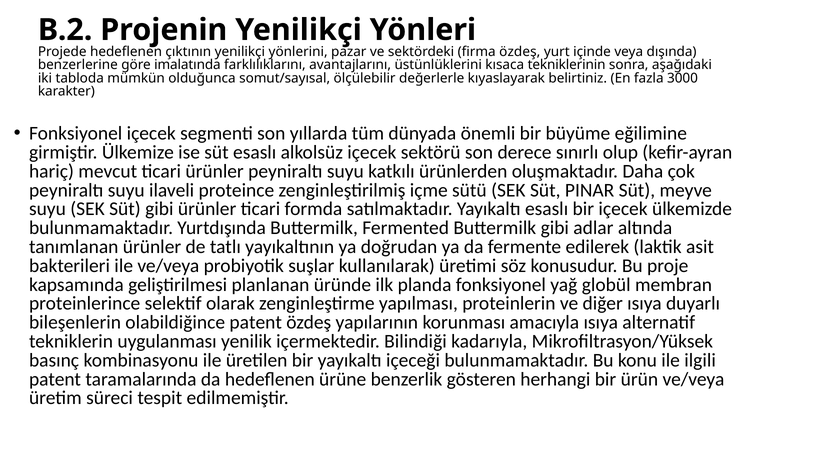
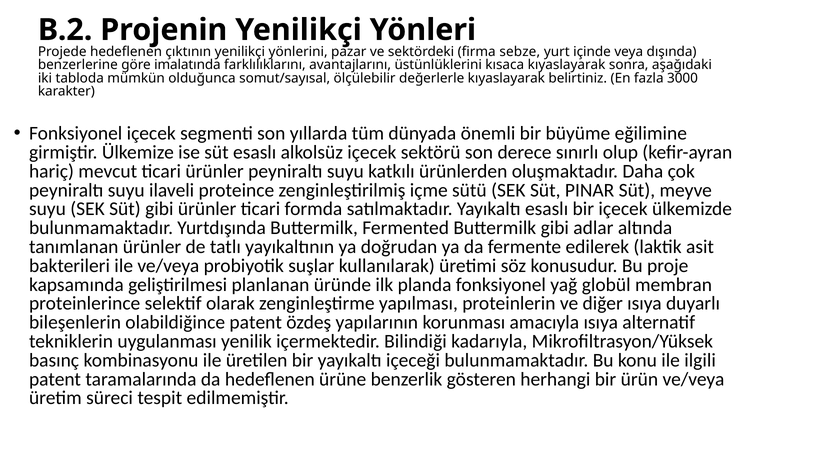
firma özdeş: özdeş -> sebze (520, 52)
kısaca tekniklerinin: tekniklerinin -> kıyaslayarak (567, 65)
